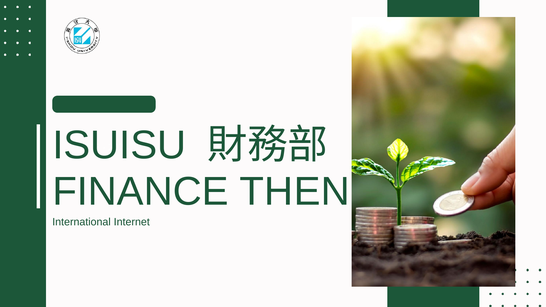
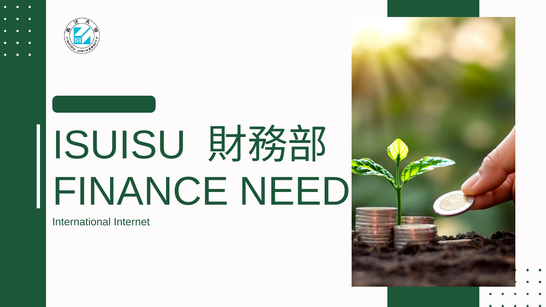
THEN: THEN -> NEED (295, 192)
